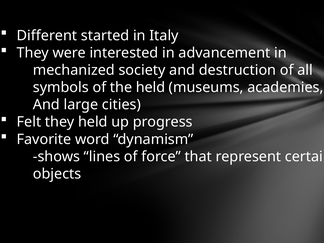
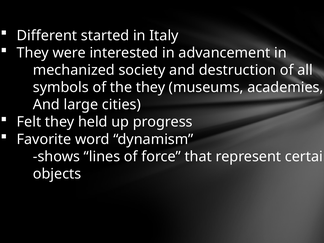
the held: held -> they (151, 87)
